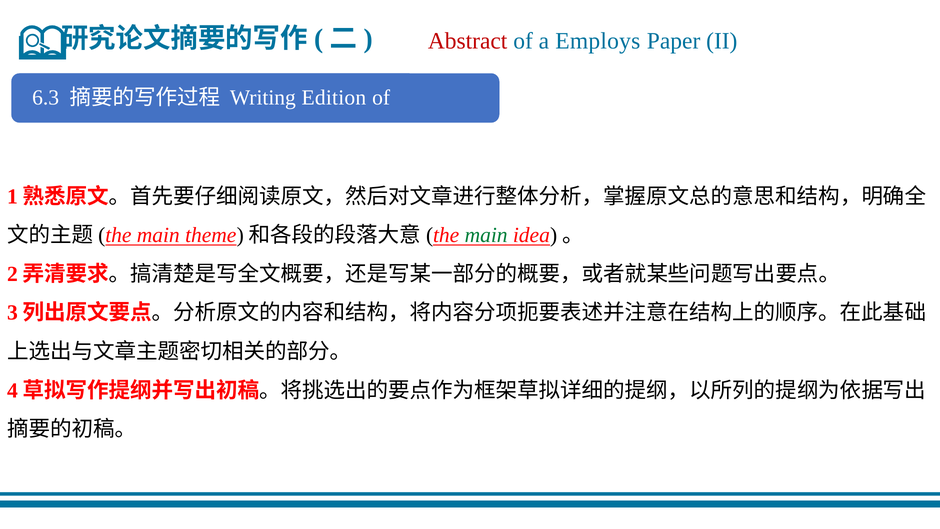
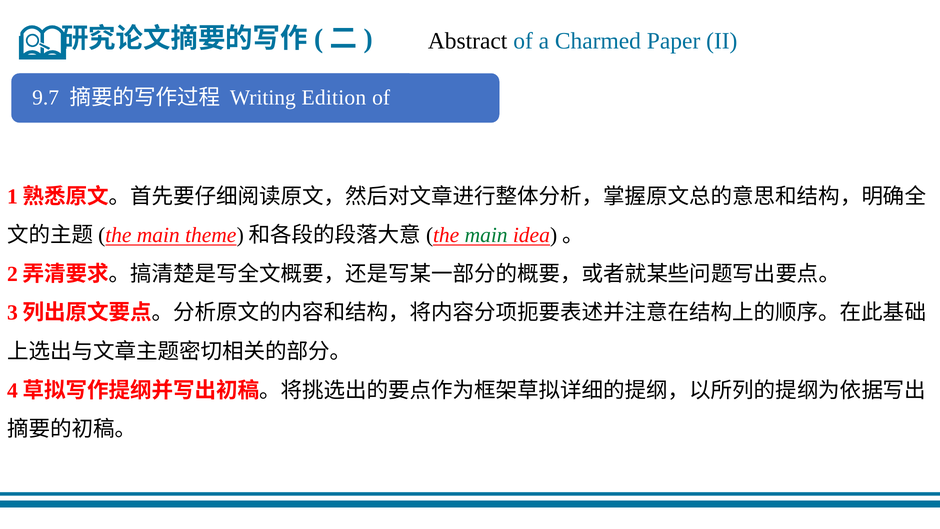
Abstract colour: red -> black (468, 41)
Employs: Employs -> Charmed (598, 41)
6.3: 6.3 -> 9.7 (46, 98)
